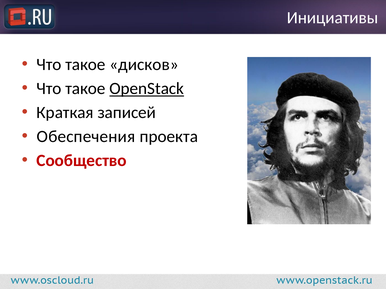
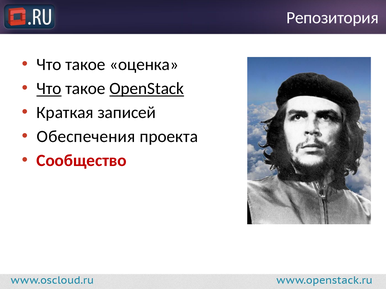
Инициативы: Инициативы -> Репозитория (333, 18)
дисков: дисков -> оценка (144, 65)
Что underline: none -> present (49, 89)
